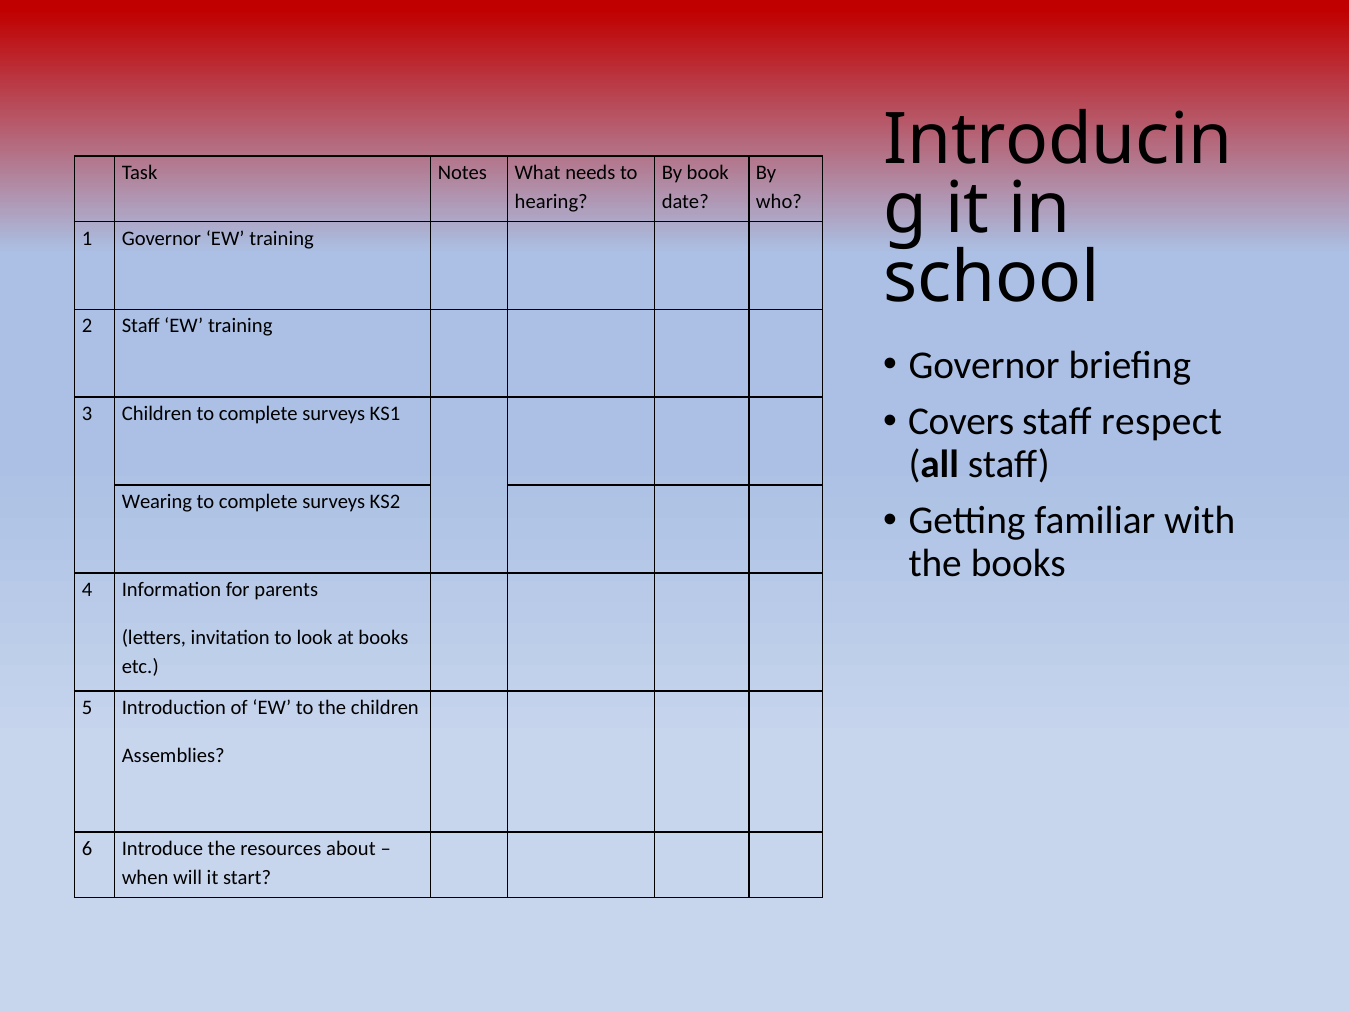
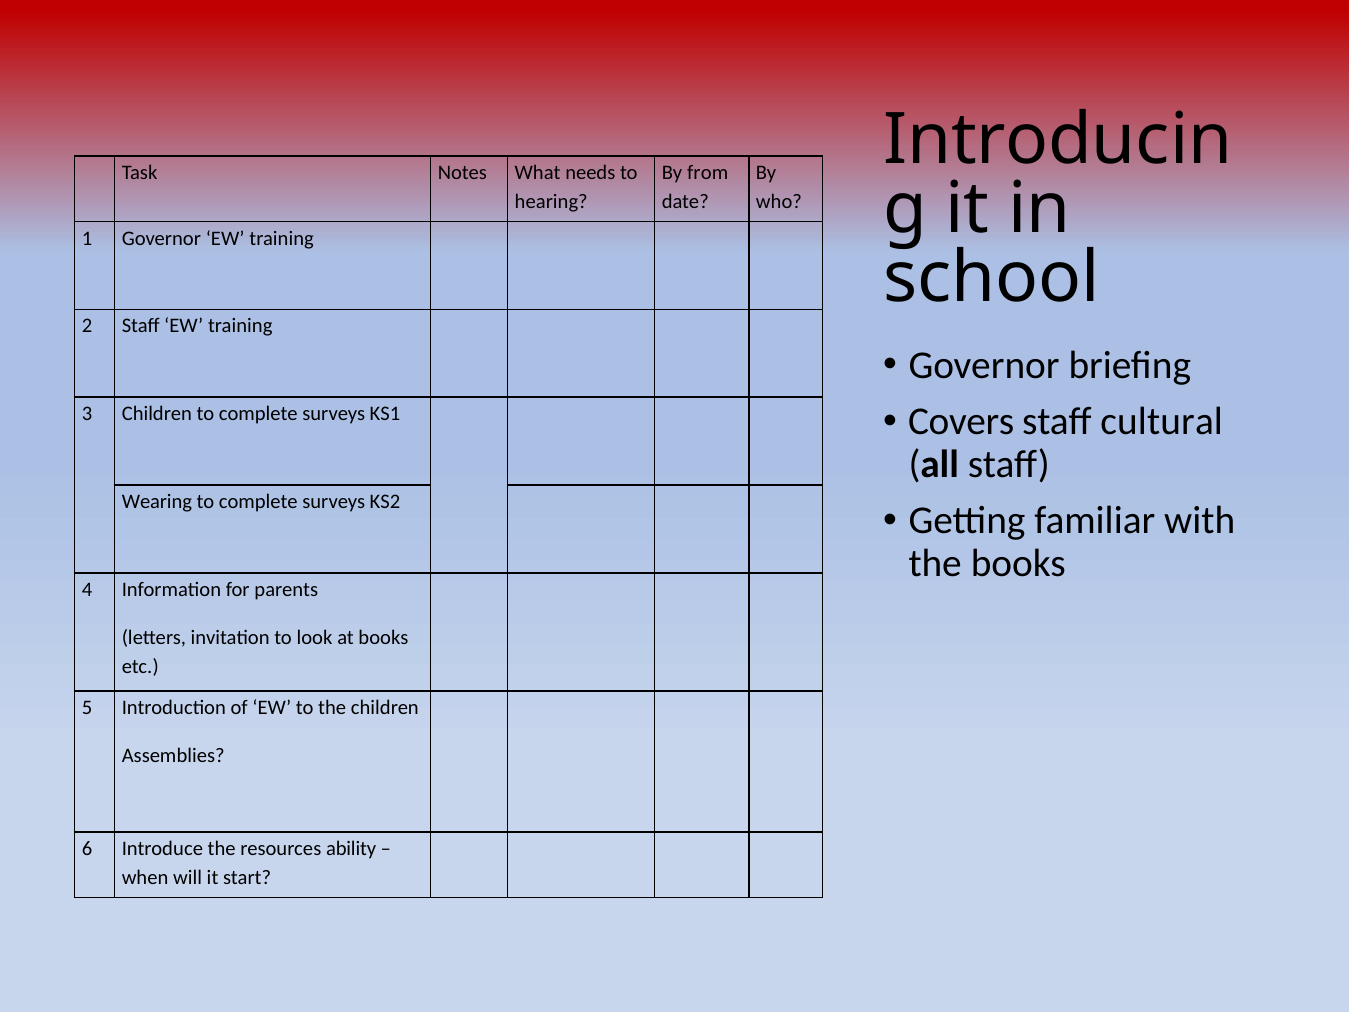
book: book -> from (708, 173)
respect: respect -> cultural (1162, 422)
about: about -> ability (351, 848)
